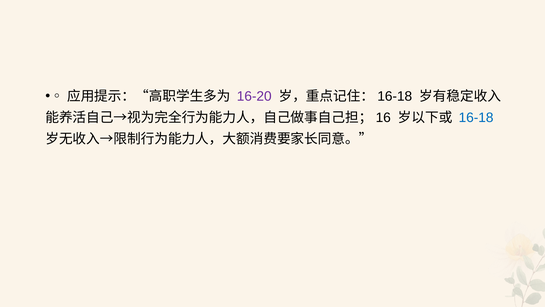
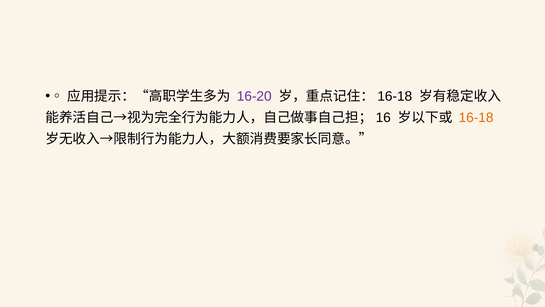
16-18 colour: blue -> orange (476, 118)
